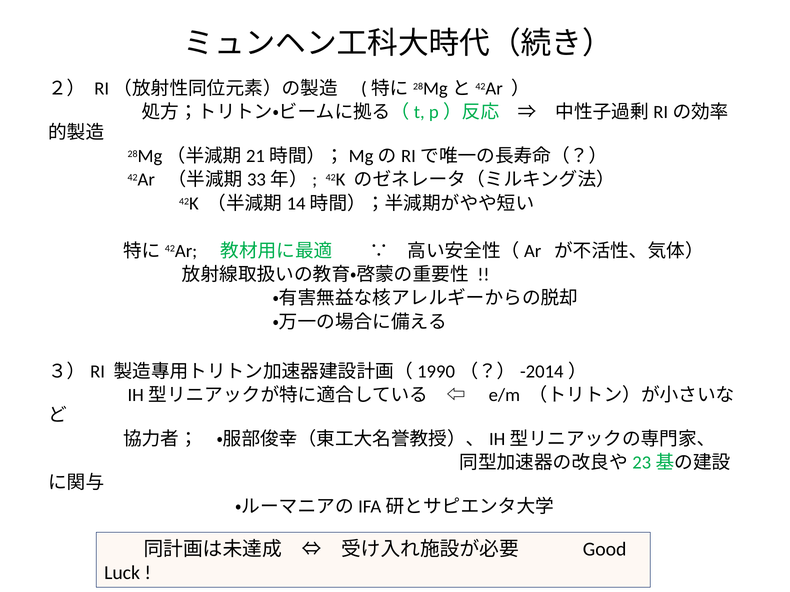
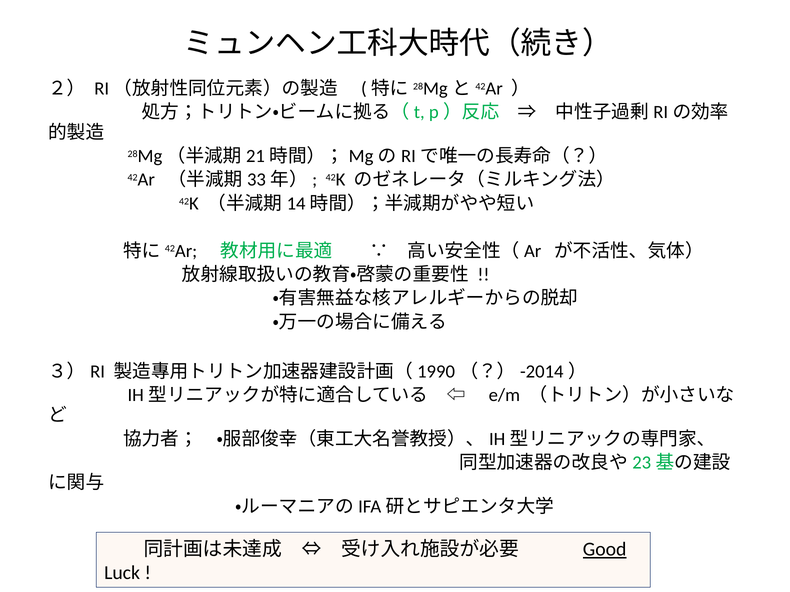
Good underline: none -> present (605, 550)
